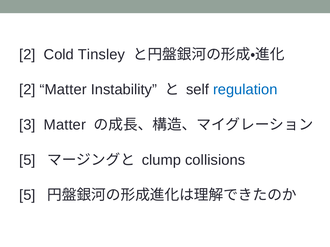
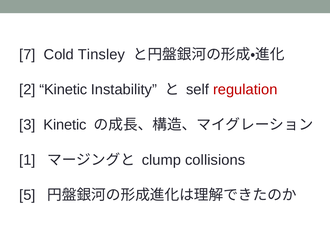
2: 2 -> 7 (27, 55)
2 Matter: Matter -> Kinetic (63, 90)
regulation colour: blue -> red (245, 90)
3 Matter: Matter -> Kinetic (65, 125)
5: 5 -> 1 (27, 160)
